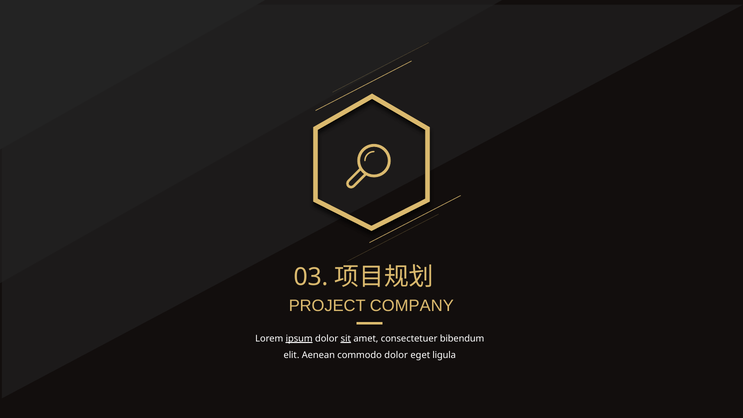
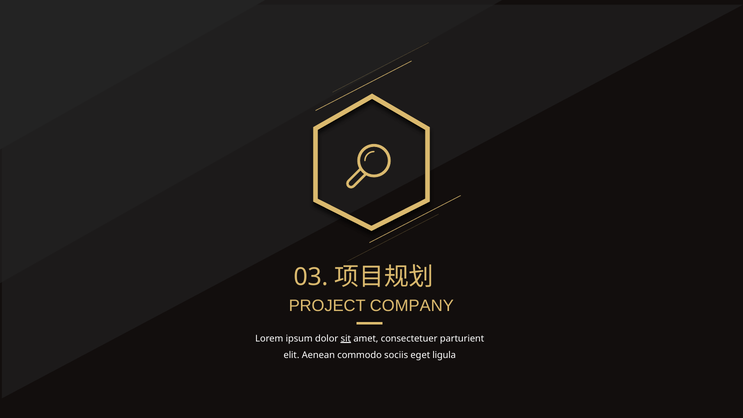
ipsum underline: present -> none (299, 338)
bibendum: bibendum -> parturient (462, 338)
commodo dolor: dolor -> sociis (396, 355)
